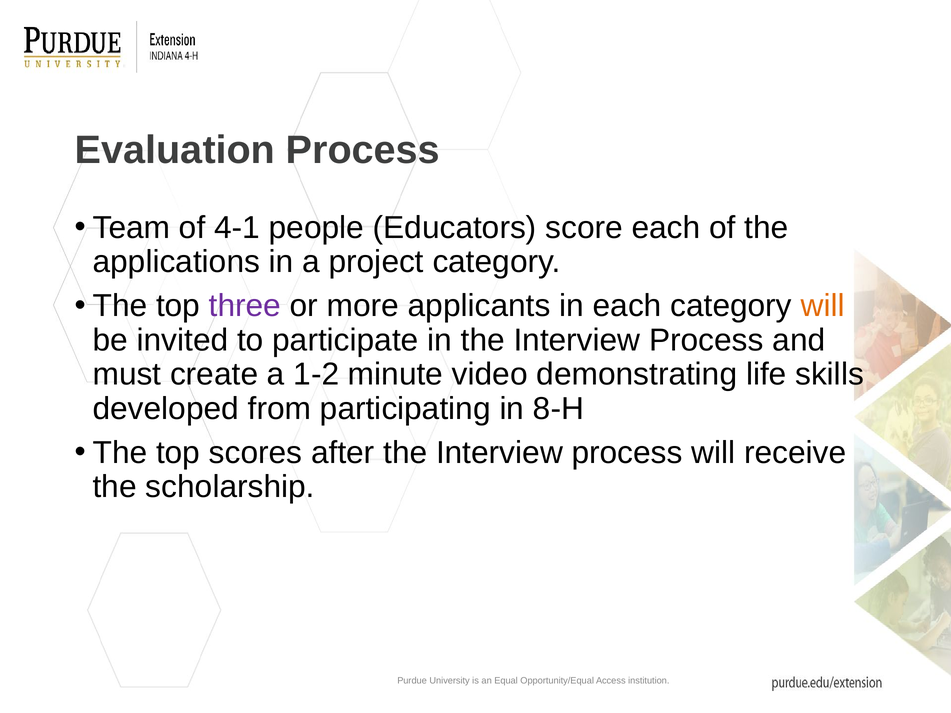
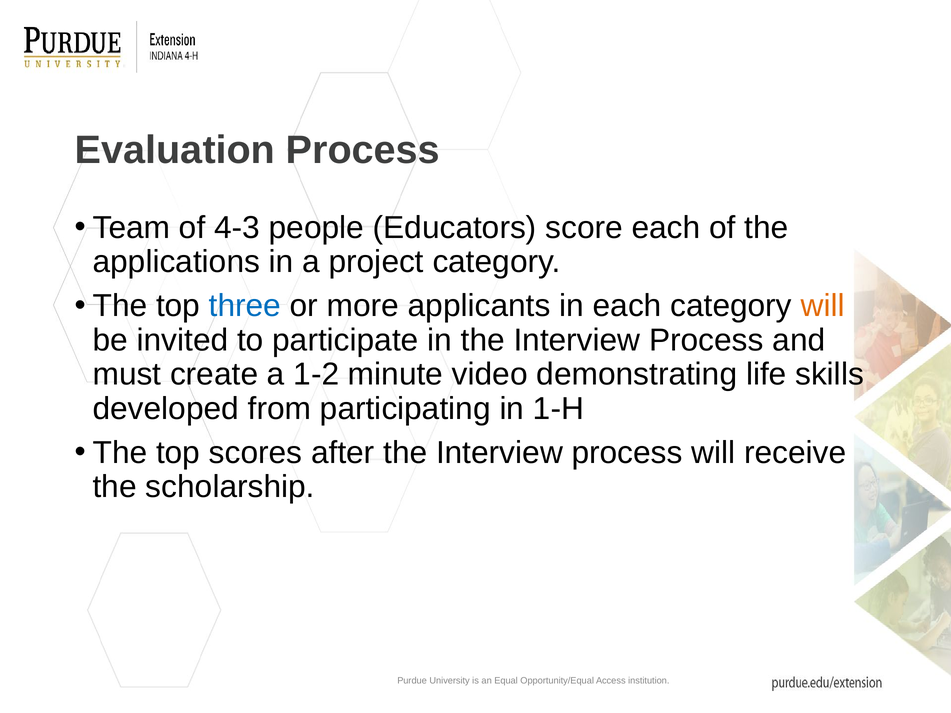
4-1: 4-1 -> 4-3 (237, 228)
three colour: purple -> blue (245, 306)
8-H: 8-H -> 1-H (558, 409)
